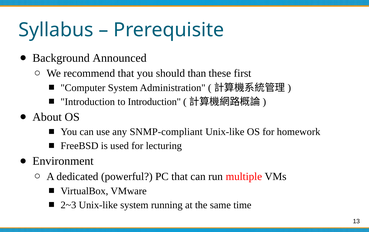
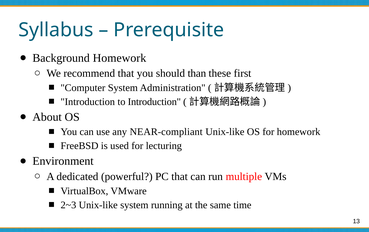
Background Announced: Announced -> Homework (120, 58)
SNMP-compliant: SNMP-compliant -> NEAR-compliant (166, 132)
